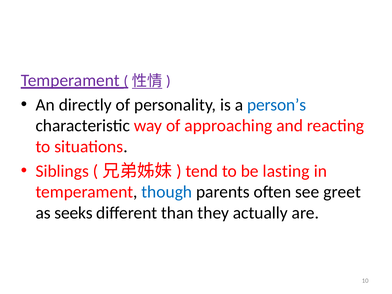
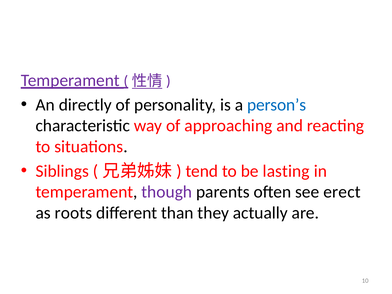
though colour: blue -> purple (167, 192)
greet: greet -> erect (342, 192)
seeks: seeks -> roots (73, 213)
